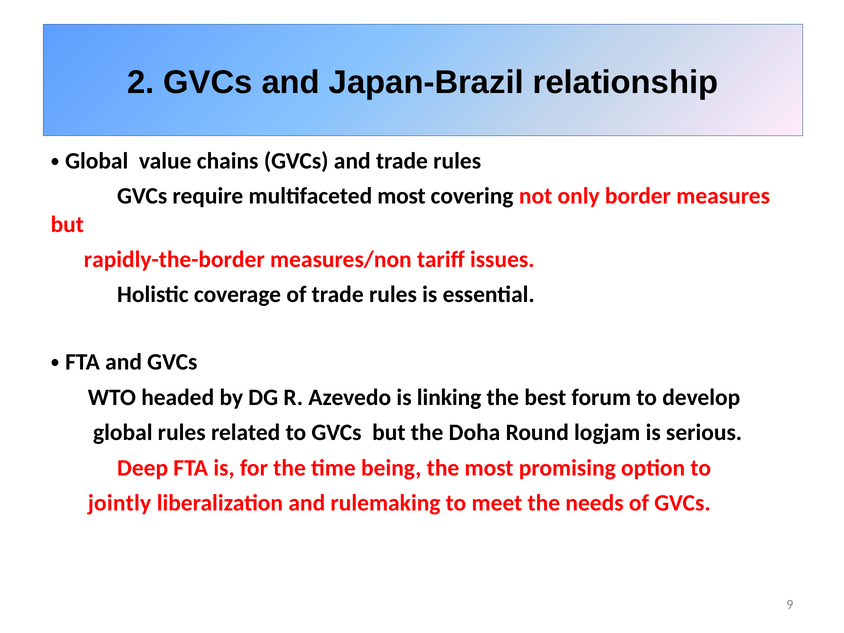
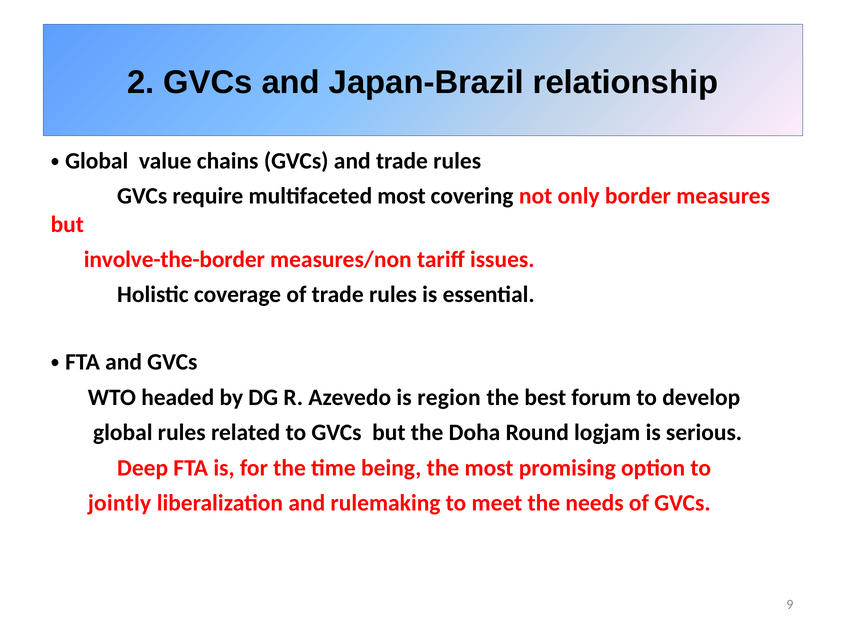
rapidly-the-border: rapidly-the-border -> involve-the-border (174, 260)
linking: linking -> region (449, 397)
